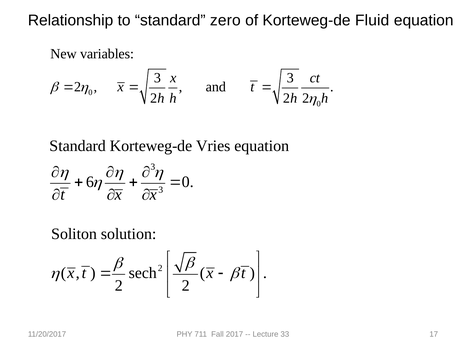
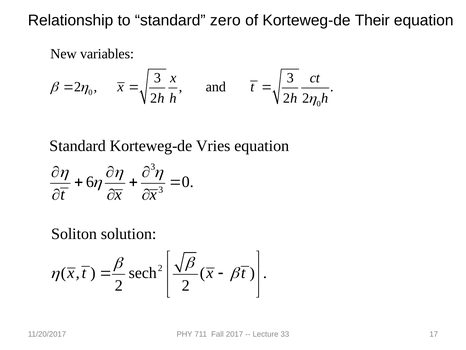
Fluid: Fluid -> Their (372, 20)
